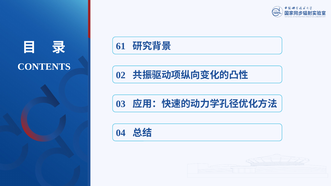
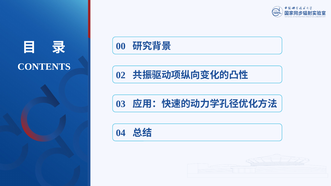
61: 61 -> 00 (121, 46)
